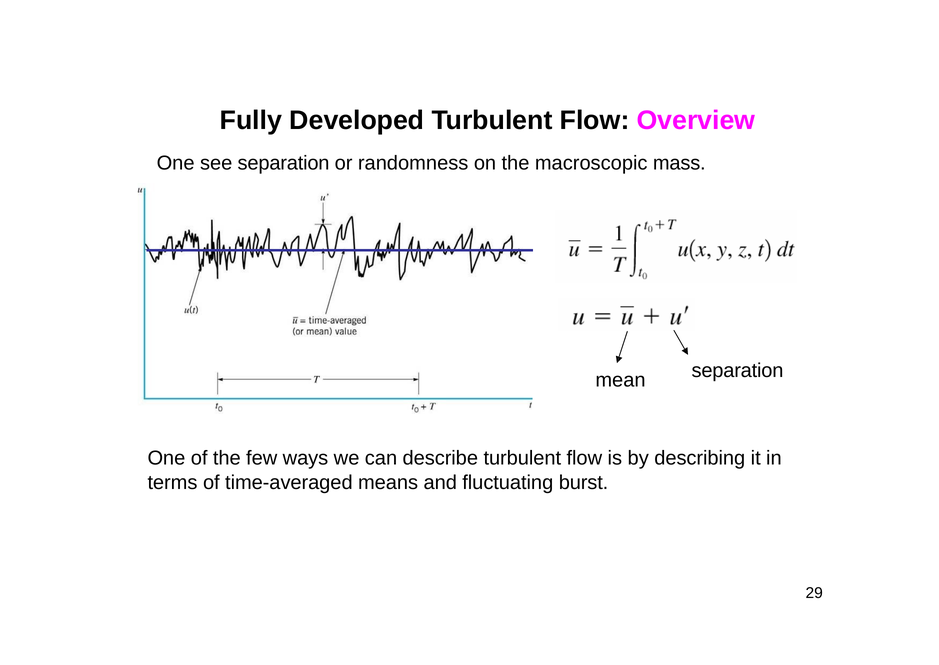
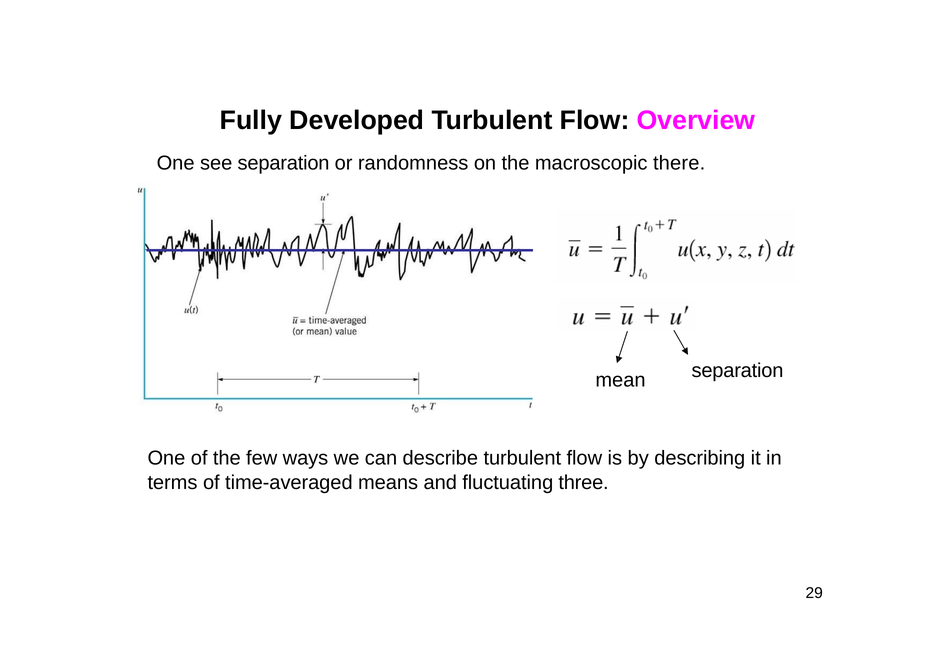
mass: mass -> there (679, 163)
burst: burst -> three (584, 482)
